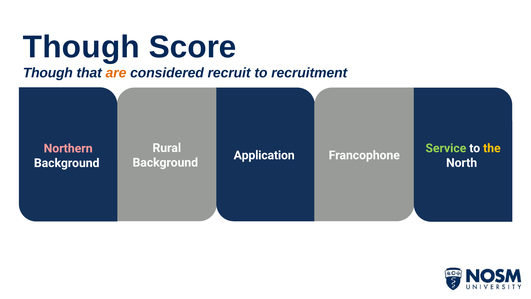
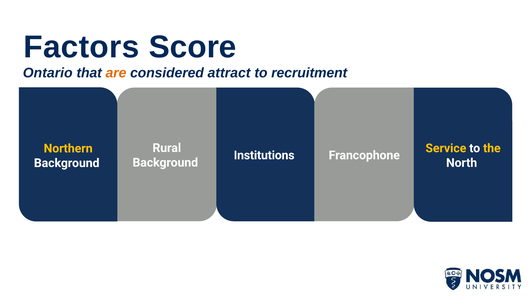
Though: Though -> Factors (81, 47)
Though: Though -> Ontario (48, 73)
recruit: recruit -> attract (229, 73)
Service colour: light green -> yellow (446, 148)
Northern colour: pink -> yellow (68, 148)
Application: Application -> Institutions (264, 155)
